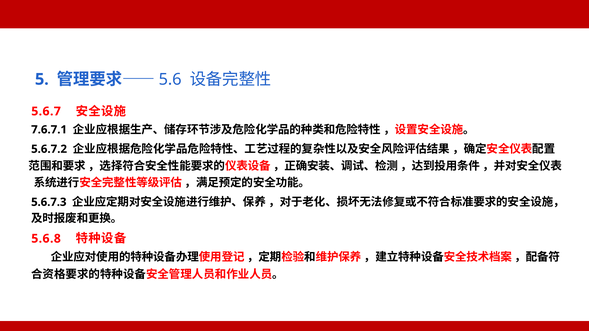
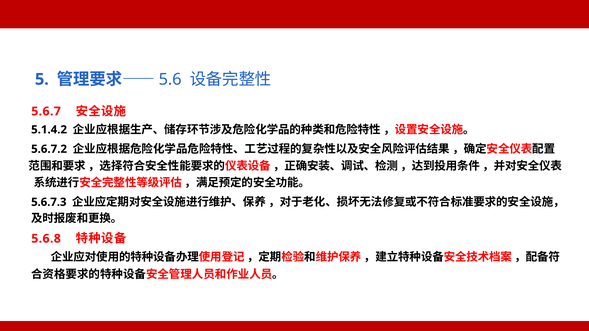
7.6.7.1: 7.6.7.1 -> 5.1.4.2 (49, 130)
